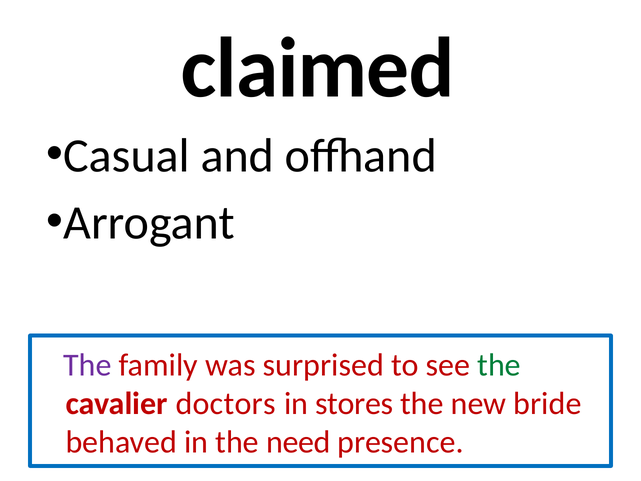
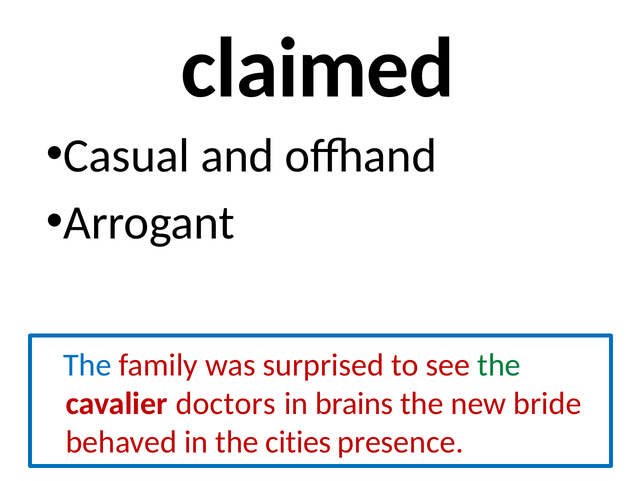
The colour: purple -> blue (87, 365)
stores: stores -> brains (354, 404)
need: need -> cities (298, 442)
